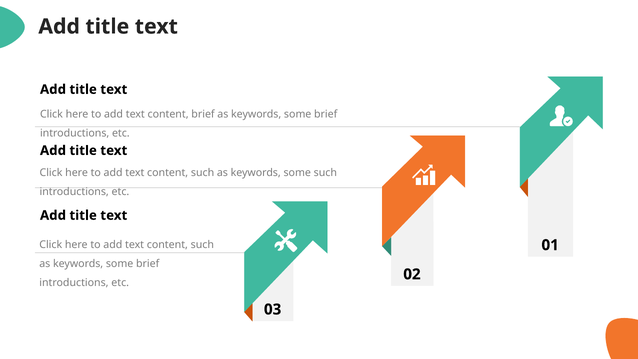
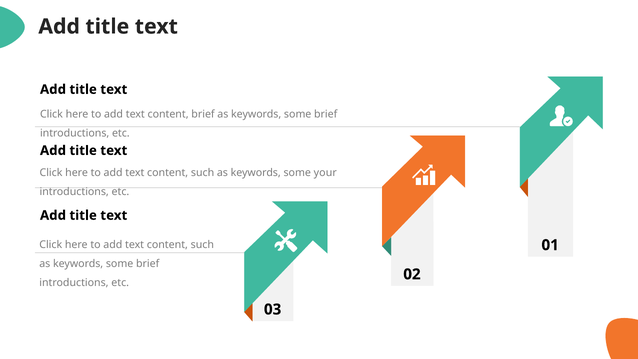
some such: such -> your (325, 172)
